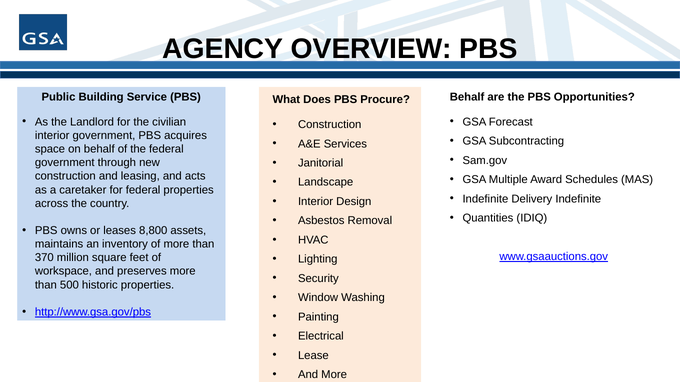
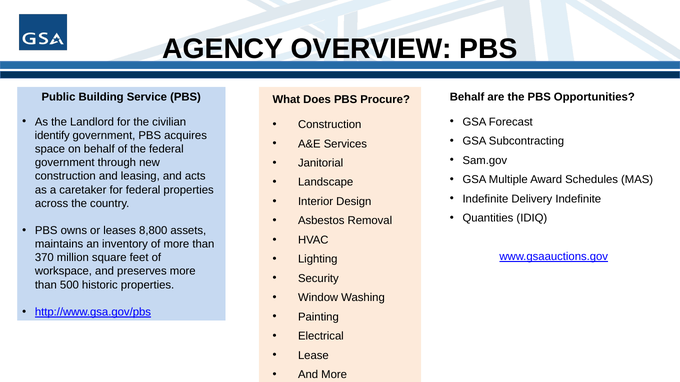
interior: interior -> identify (52, 136)
